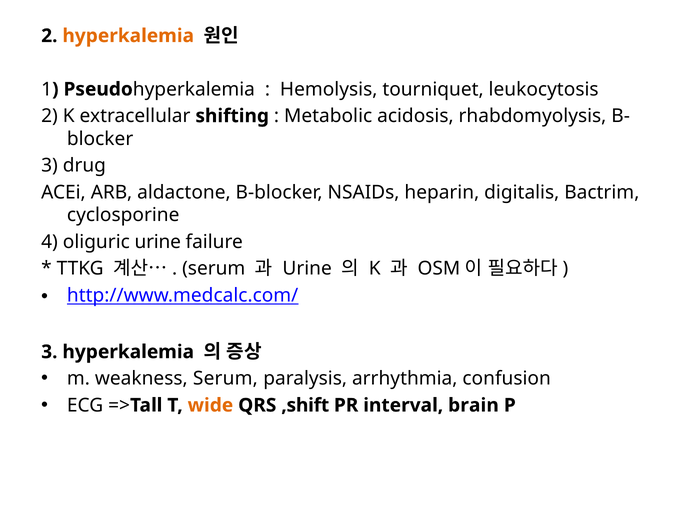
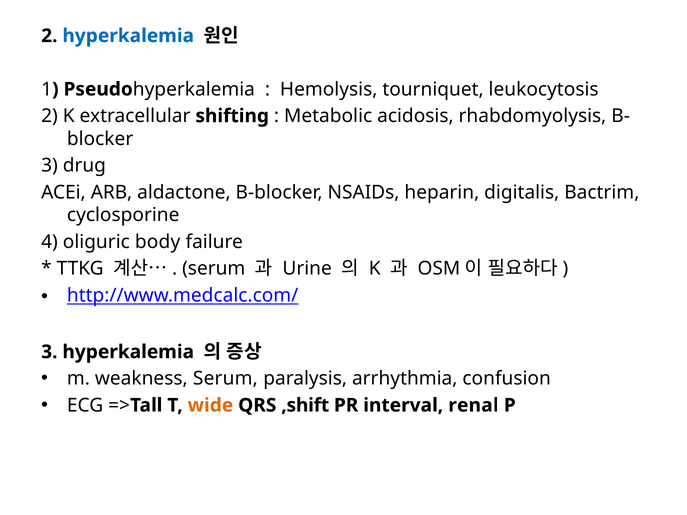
hyperkalemia colour: orange -> blue (128, 36)
oliguric urine: urine -> body (158, 242)
brain: brain -> renal (473, 405)
